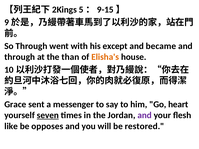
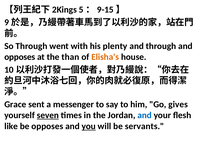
except: except -> plenty (115, 46)
and became: became -> through (161, 46)
through: through -> opposes (20, 57)
heart: heart -> gives (178, 105)
and colour: purple -> blue (145, 115)
you underline: none -> present (89, 126)
restored: restored -> servants (145, 126)
